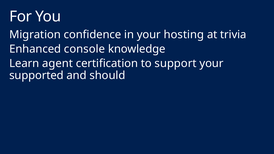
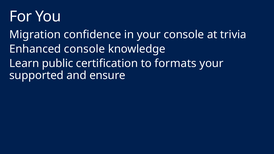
your hosting: hosting -> console (184, 35)
agent: agent -> public (58, 63)
support: support -> formats (176, 63)
should: should -> ensure (107, 75)
